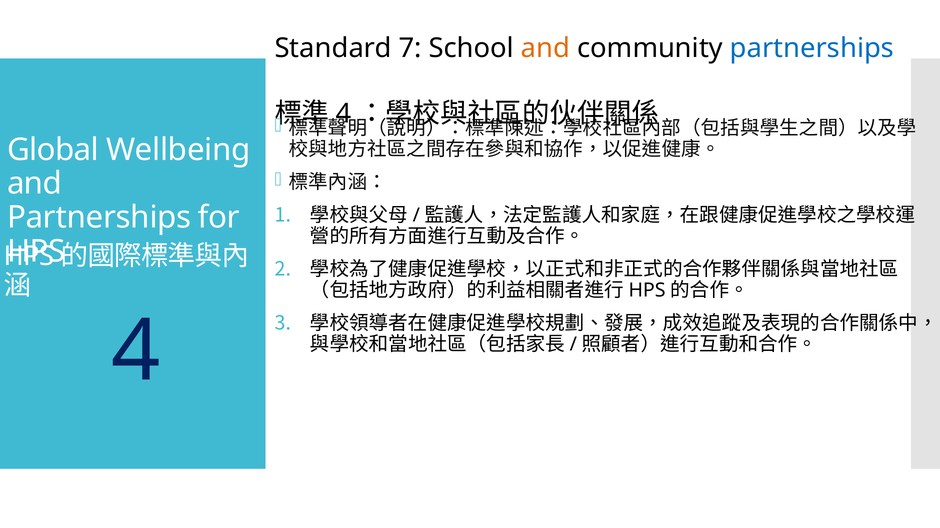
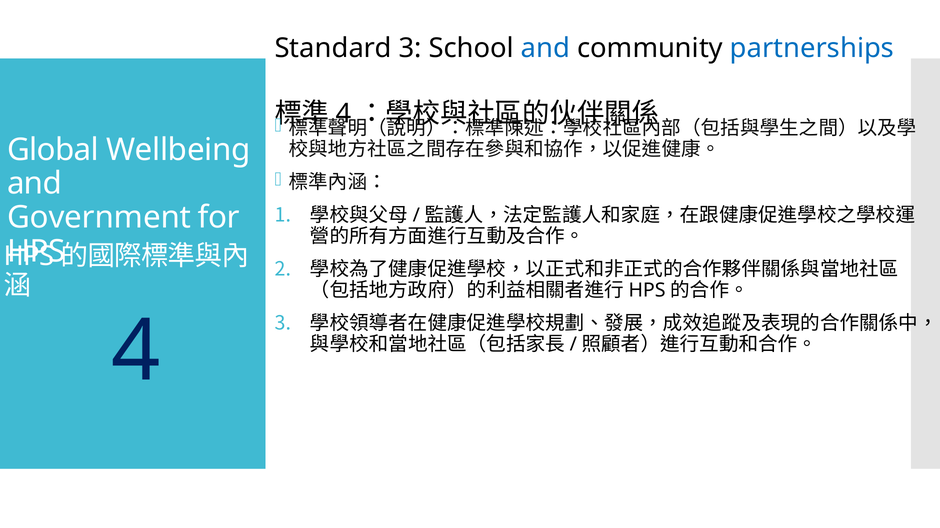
Standard 7: 7 -> 3 (410, 48)
and colour: orange -> blue (546, 48)
Partnerships: Partnerships -> Government (99, 218)
